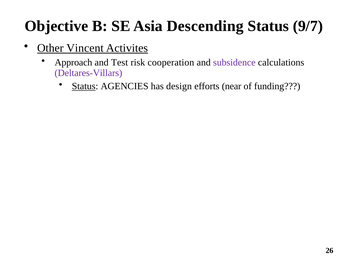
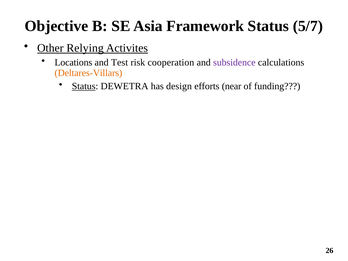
Descending: Descending -> Framework (205, 26)
9/7: 9/7 -> 5/7 (308, 26)
Vincent: Vincent -> Relying (85, 48)
Approach: Approach -> Locations (73, 62)
Deltares-Villars colour: purple -> orange (88, 73)
AGENCIES: AGENCIES -> DEWETRA (125, 86)
